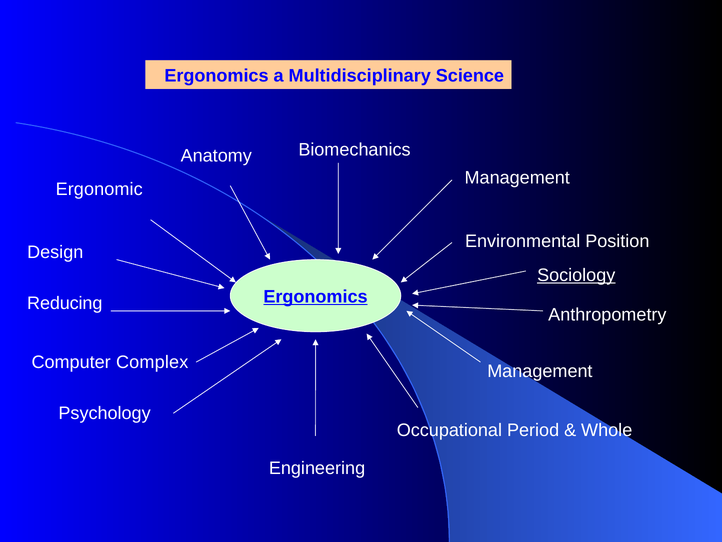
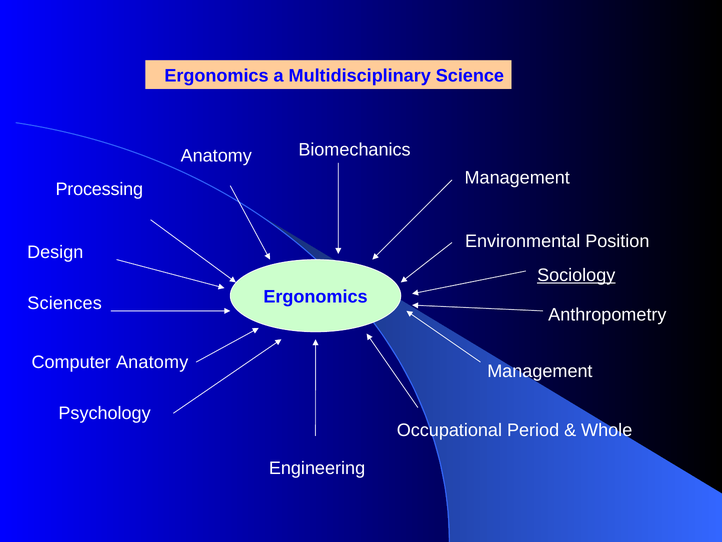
Ergonomic: Ergonomic -> Processing (99, 189)
Ergonomics underline: present -> none (316, 297)
Reducing: Reducing -> Sciences (65, 303)
Computer Complex: Complex -> Anatomy (152, 362)
